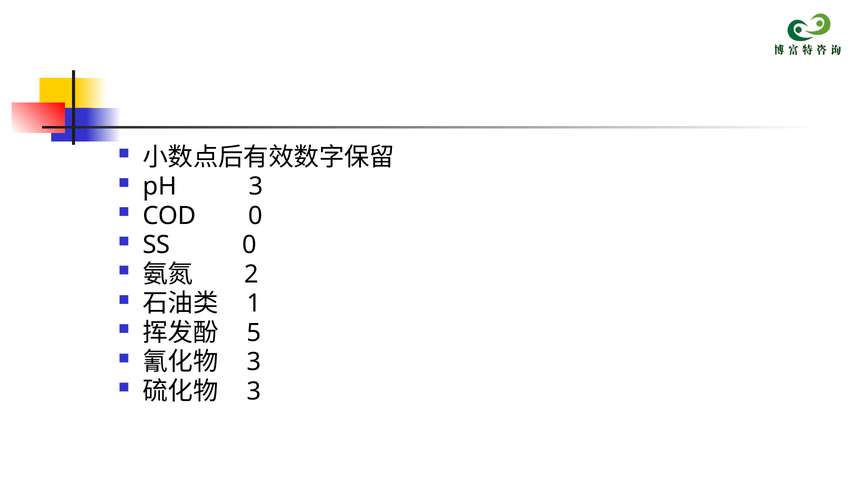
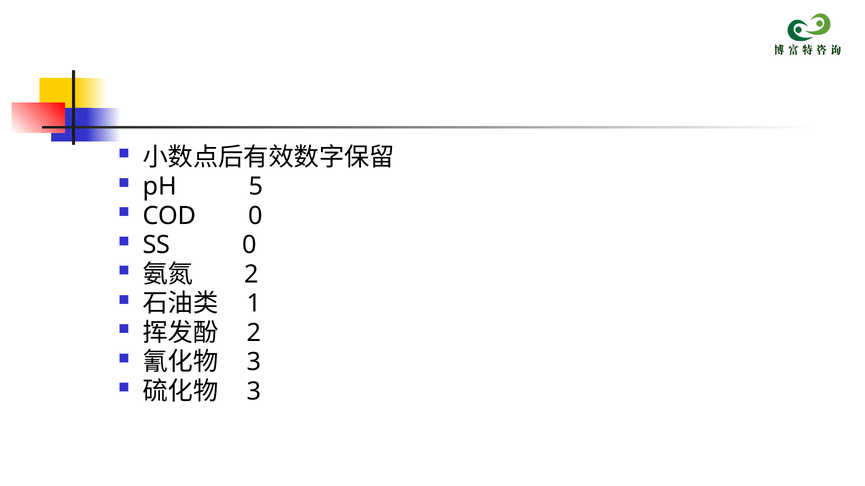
pH 3: 3 -> 5 (256, 187)
5: 5 -> 2 (254, 333)
